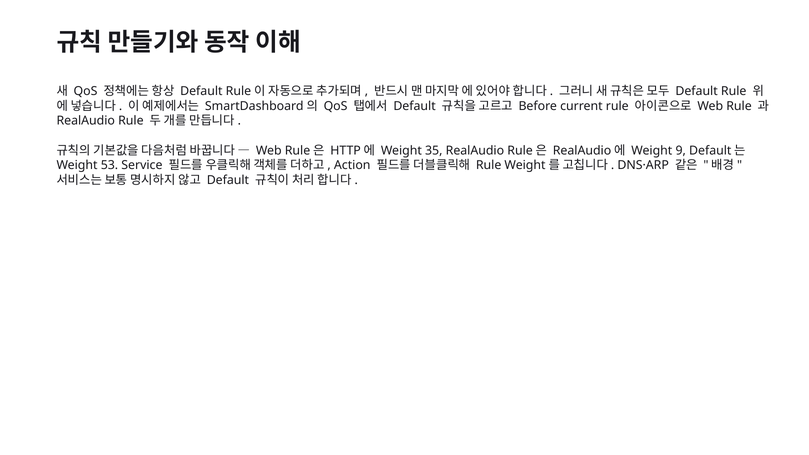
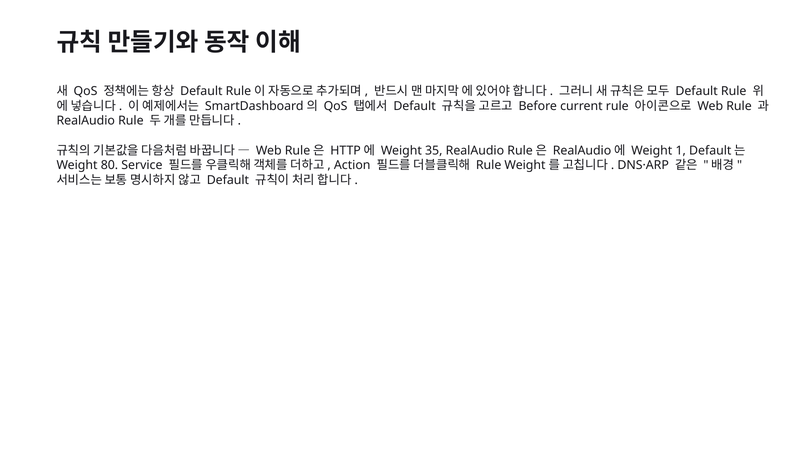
9: 9 -> 1 (681, 150)
53: 53 -> 80 (109, 165)
